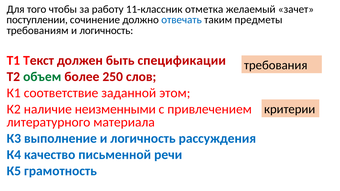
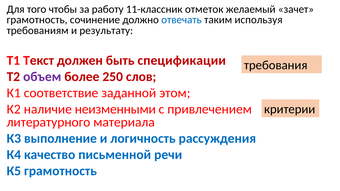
отметка: отметка -> отметок (204, 9)
поступлении: поступлении -> грамотность (37, 20)
предметы: предметы -> используя (259, 20)
требованиям и логичность: логичность -> результату (106, 31)
объем colour: green -> purple (42, 77)
